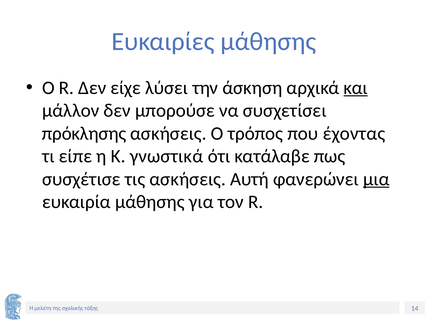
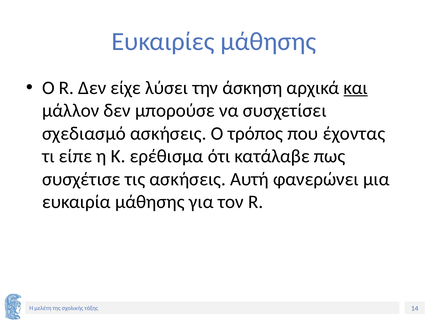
πρόκλησης: πρόκλησης -> σχεδιασμό (84, 133)
γνωστικά: γνωστικά -> ερέθισμα (167, 156)
μια underline: present -> none (376, 179)
